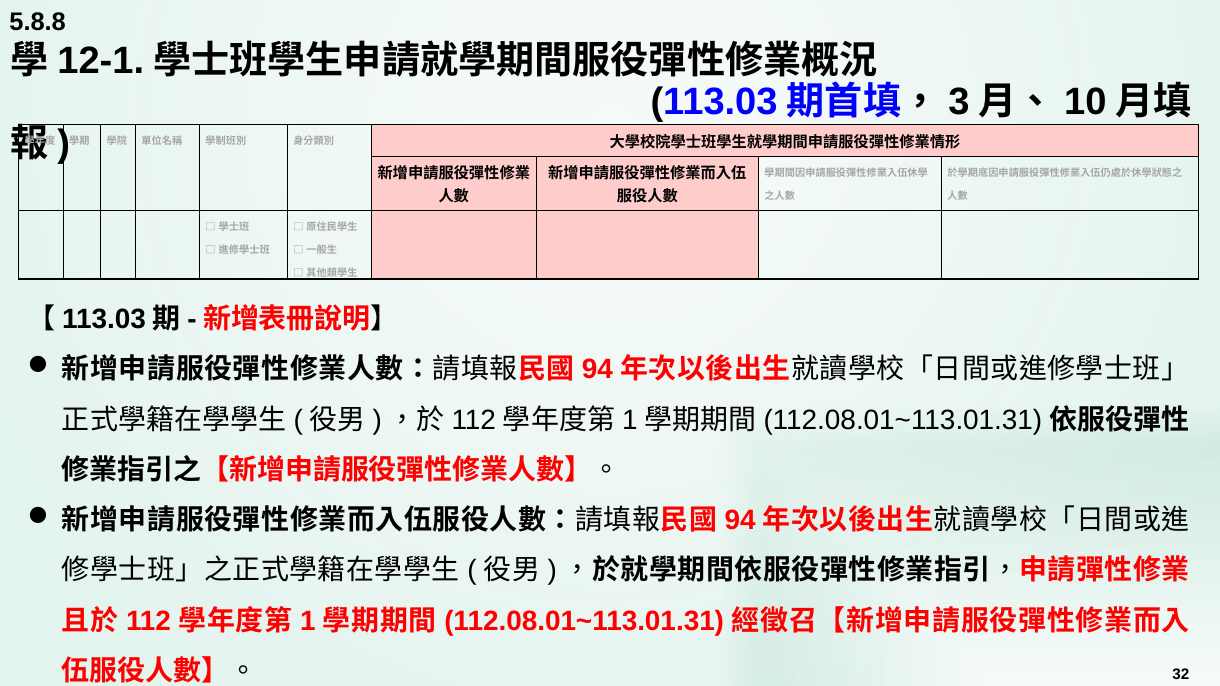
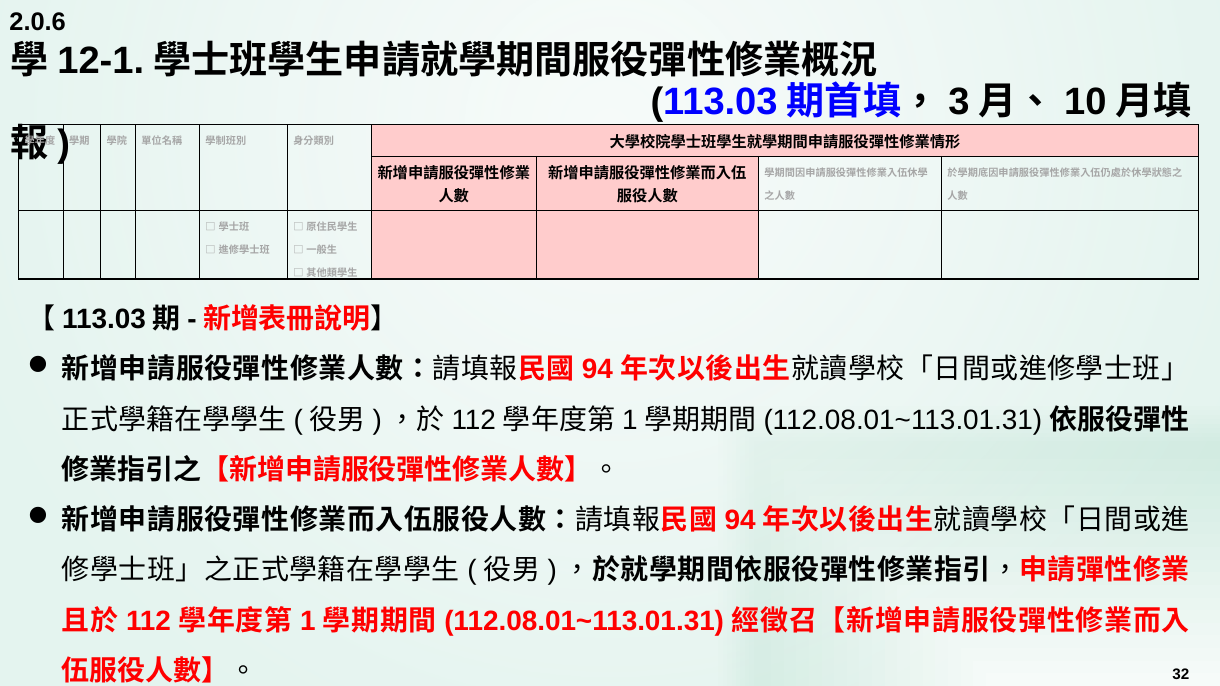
5.8.8: 5.8.8 -> 2.0.6 (38, 22)
